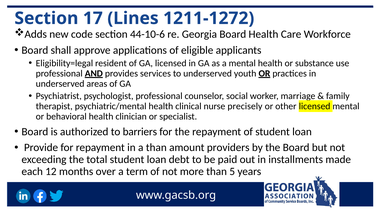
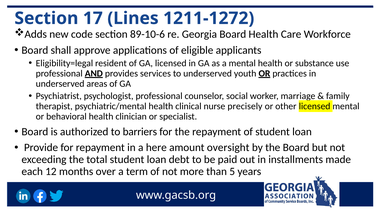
44-10-6: 44-10-6 -> 89-10-6 (147, 34)
a than: than -> here (156, 147)
providers: providers -> oversight (228, 147)
